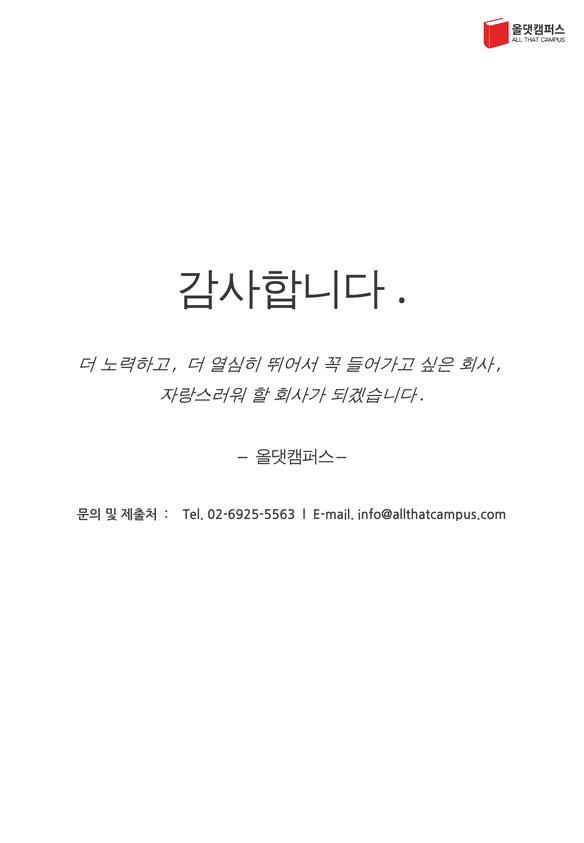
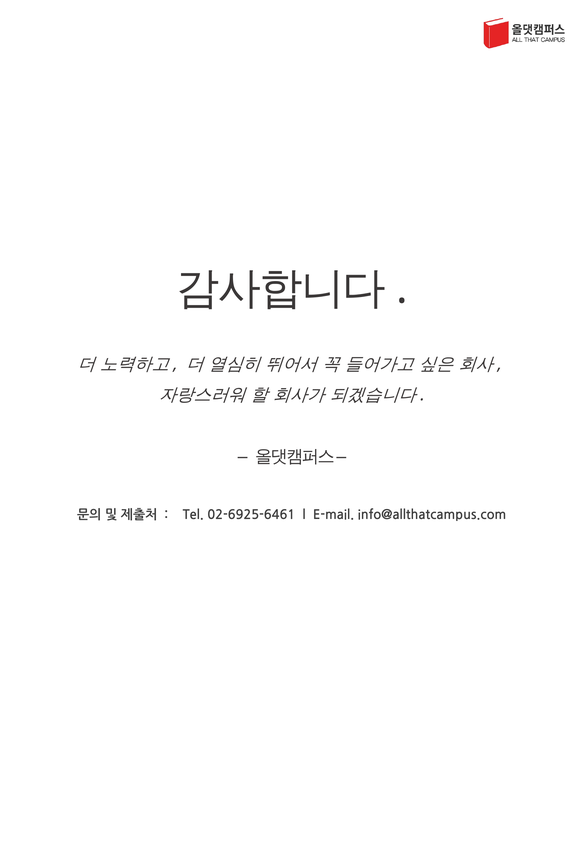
02-6925-5563: 02-6925-5563 -> 02-6925-6461 (251, 515)
